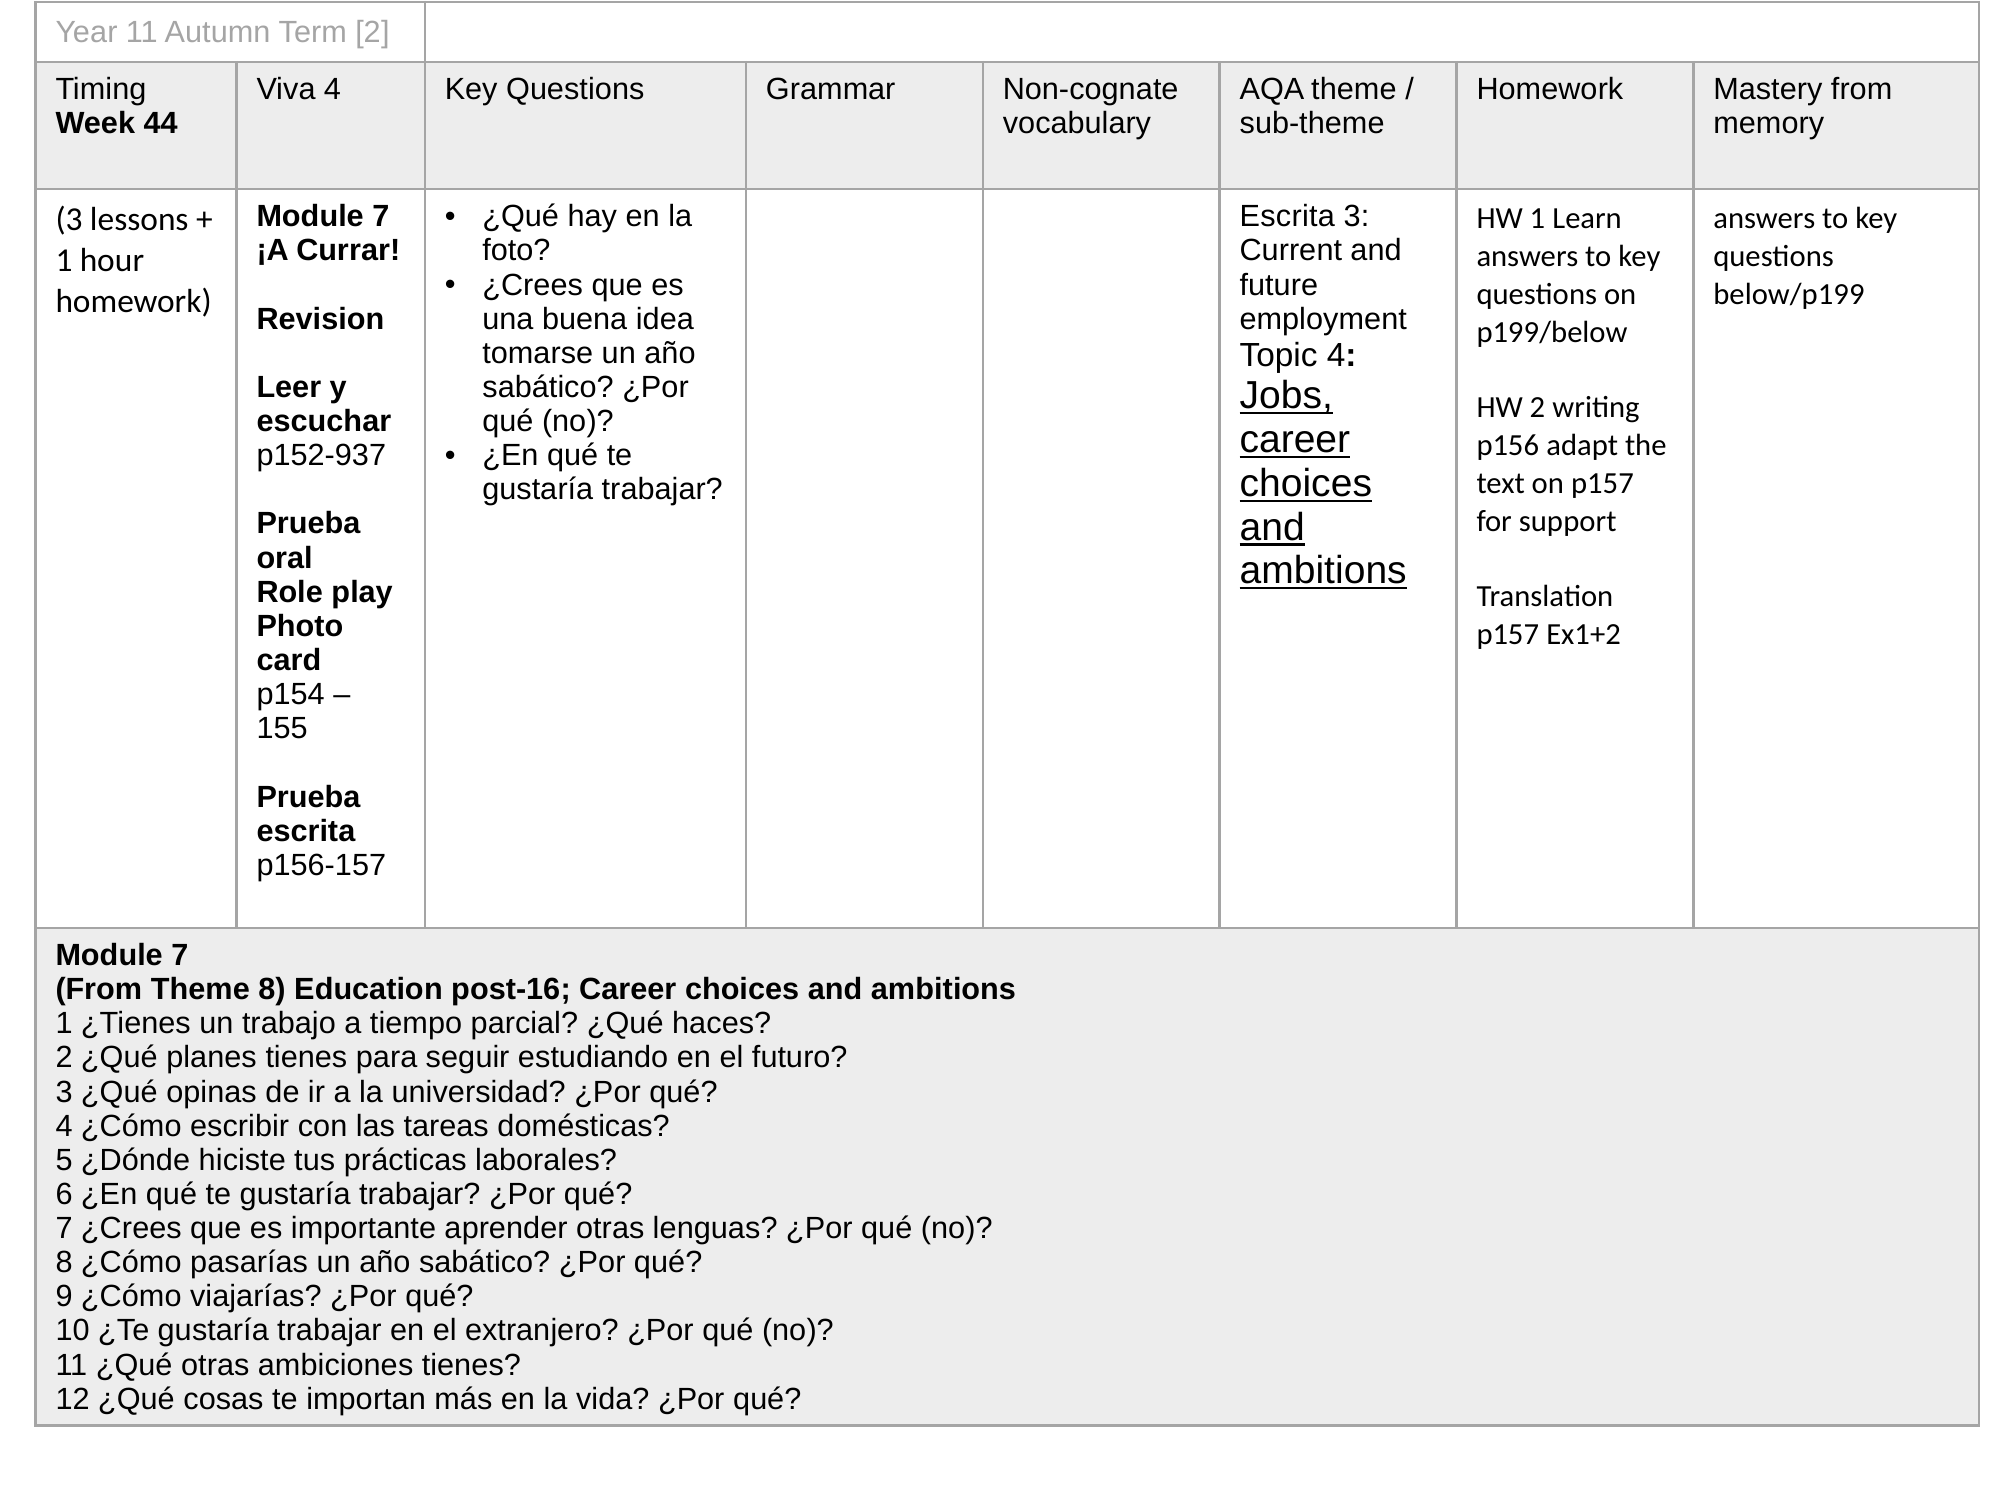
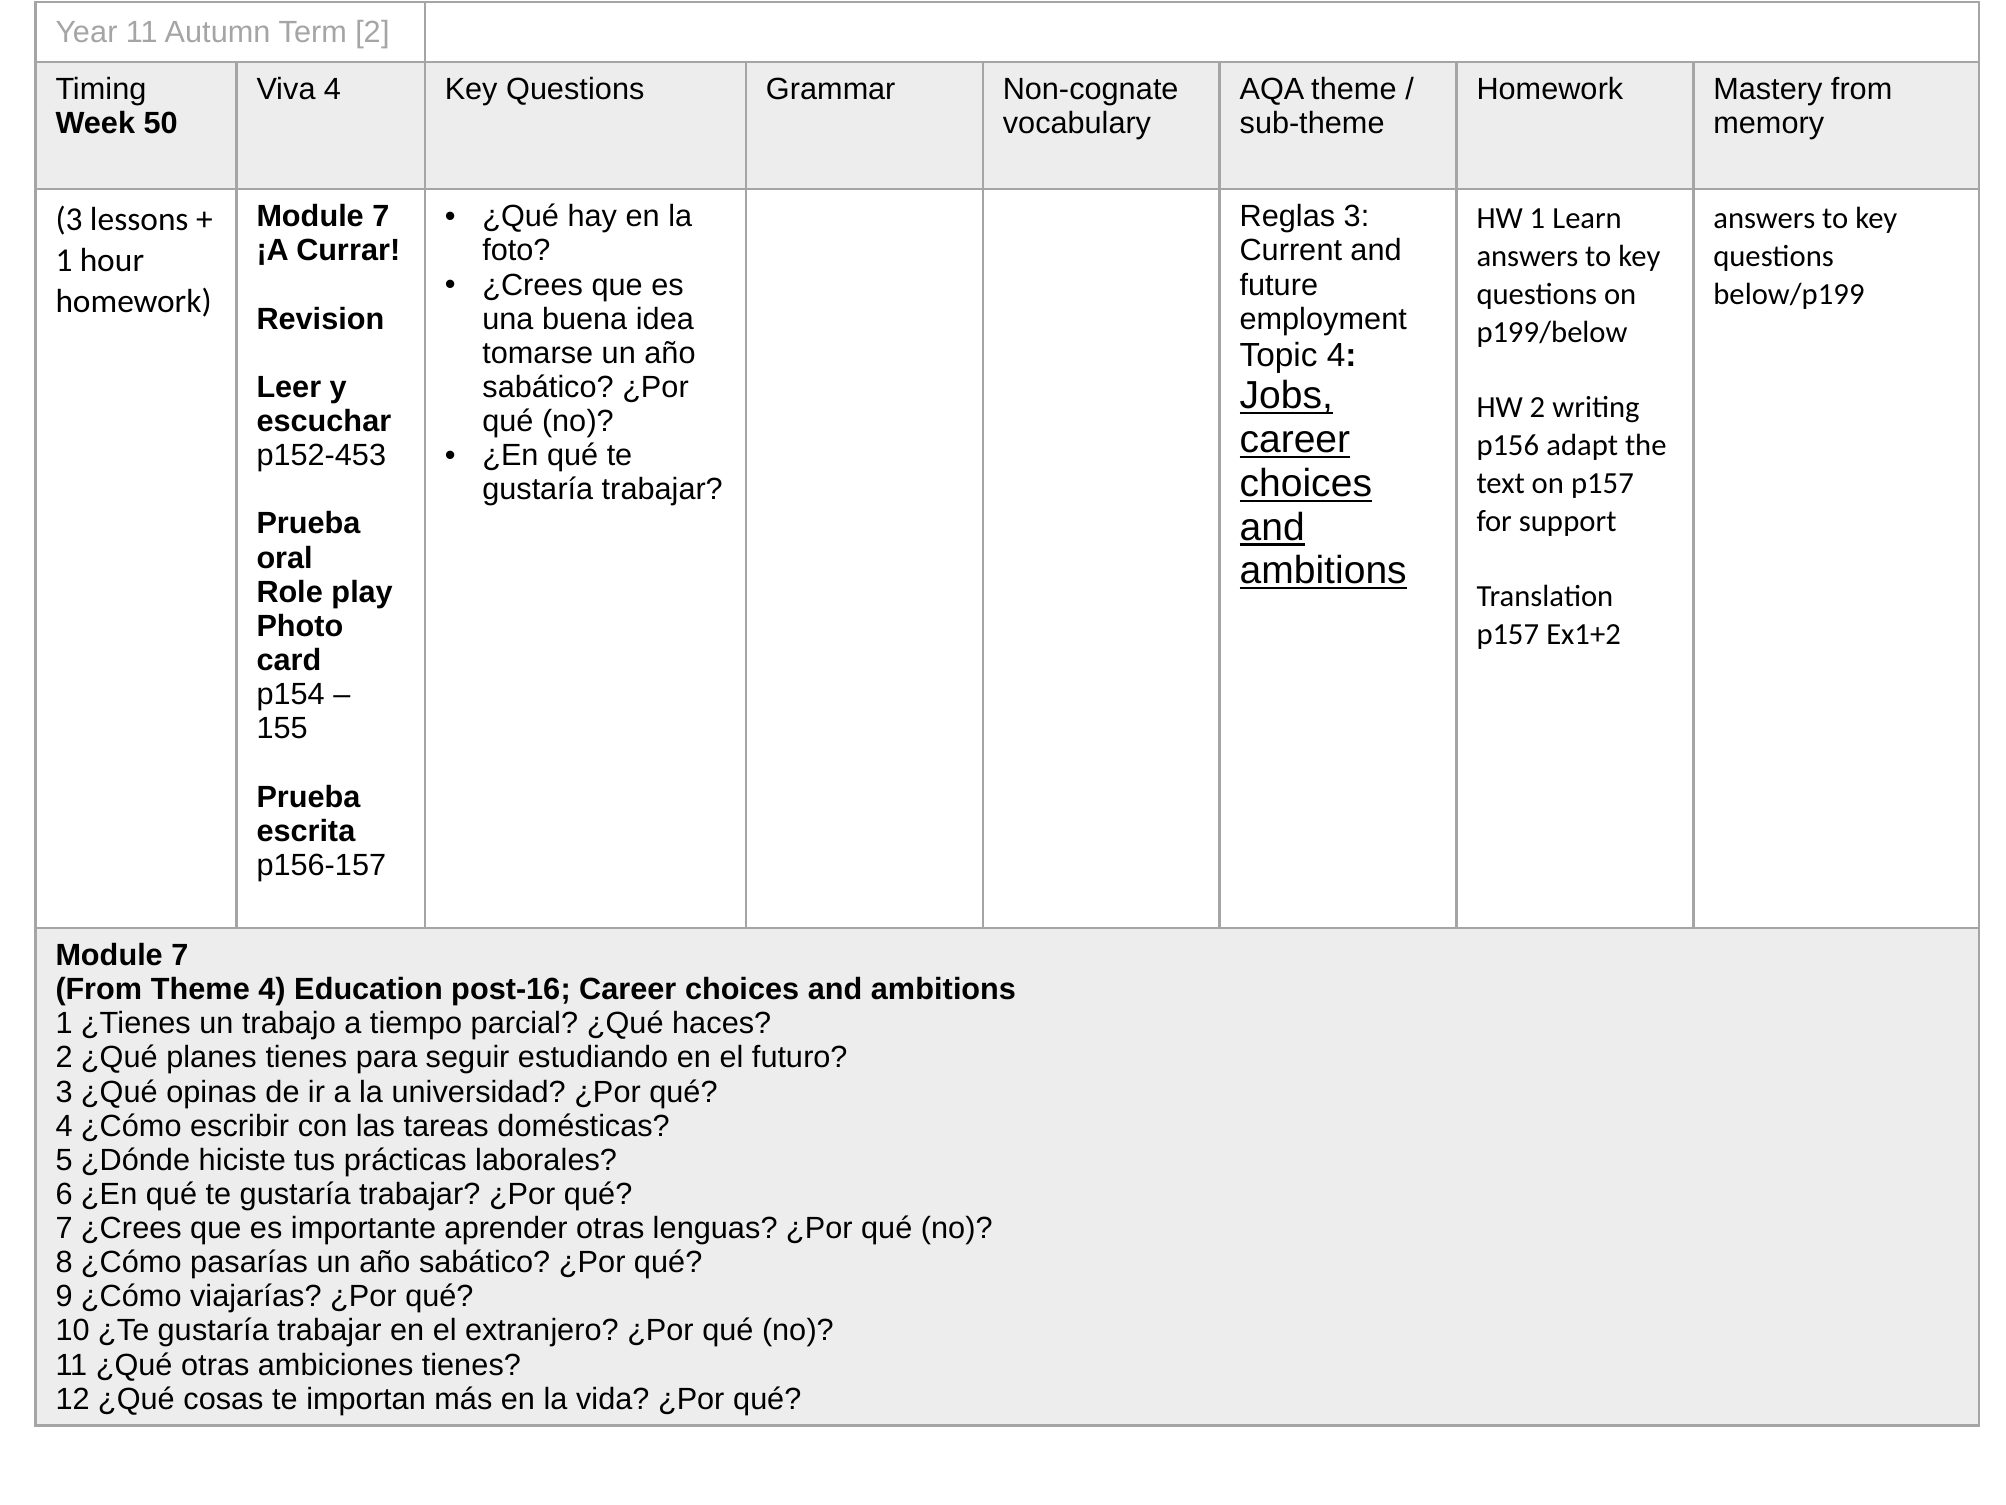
44: 44 -> 50 (161, 124)
Escrita: Escrita -> Reglas (1287, 217)
p152-937: p152-937 -> p152-453 (321, 455)
Theme 8: 8 -> 4 (272, 989)
